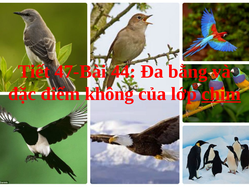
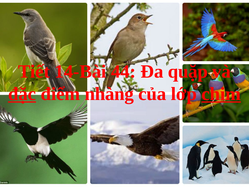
47-Bài: 47-Bài -> 14-Bài (80, 71)
bằng: bằng -> quặp (188, 71)
đặc underline: none -> present (22, 94)
không: không -> nhàng (109, 94)
